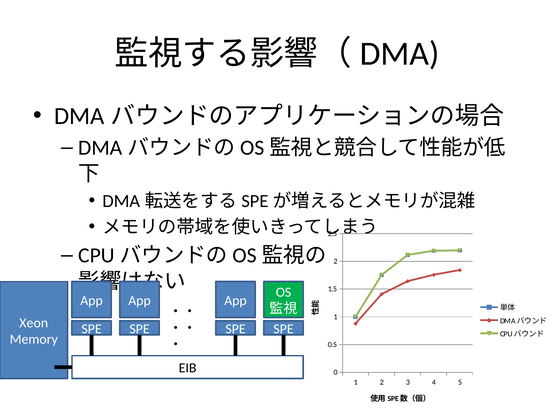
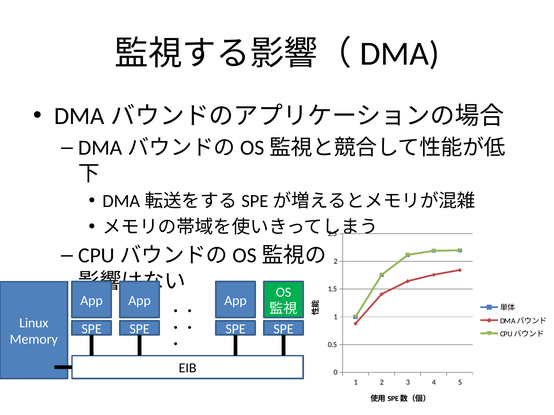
Xeon: Xeon -> Linux (34, 323)
